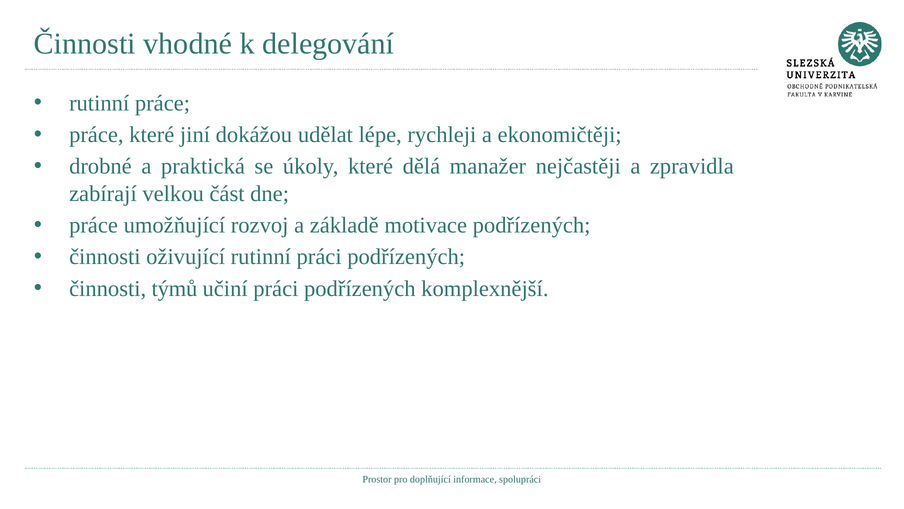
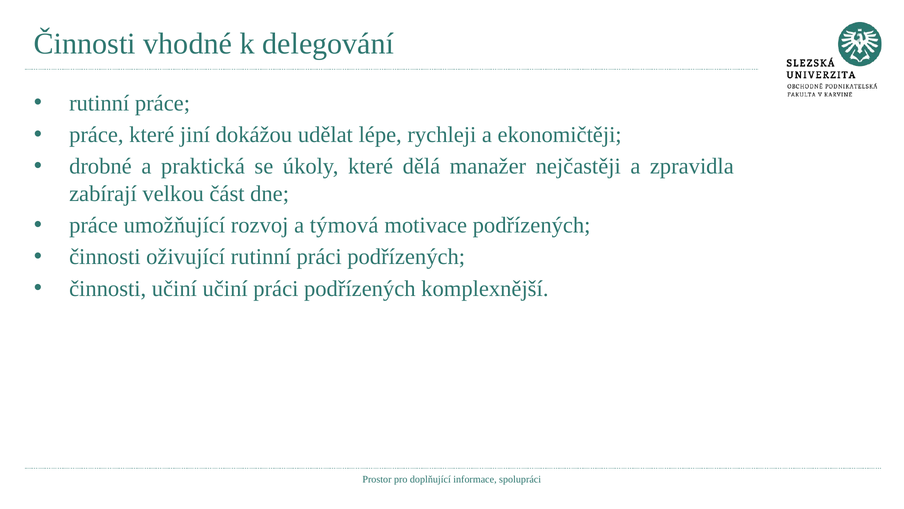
základě: základě -> týmová (344, 225)
činnosti týmů: týmů -> učiní (174, 288)
